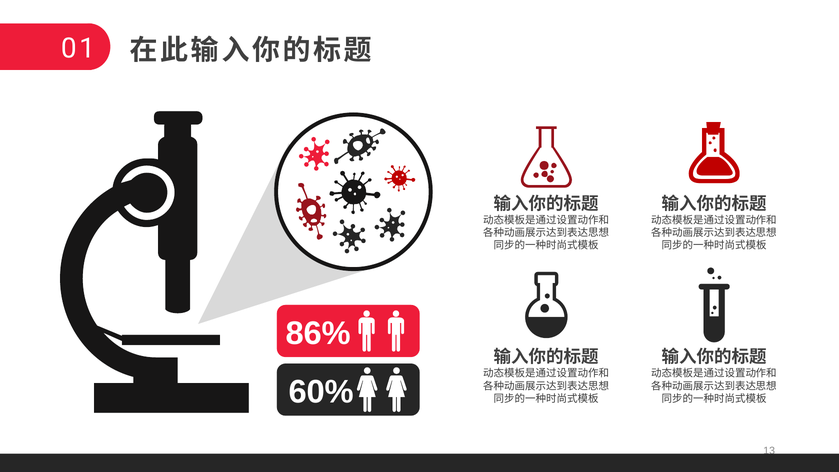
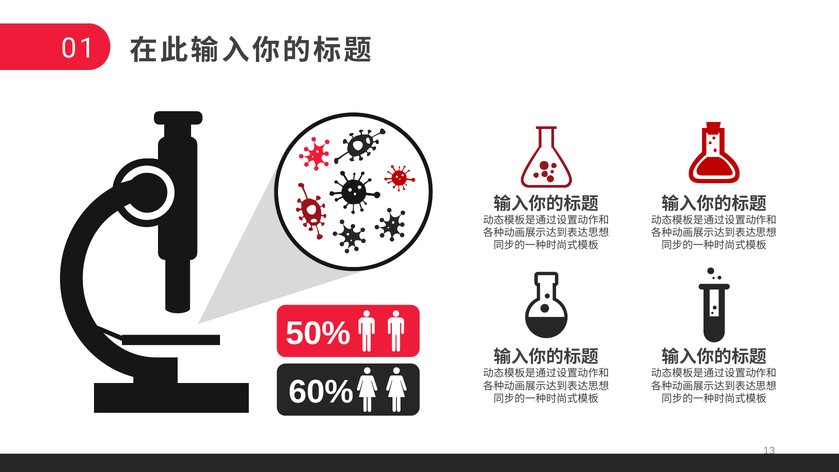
86%: 86% -> 50% (318, 333)
